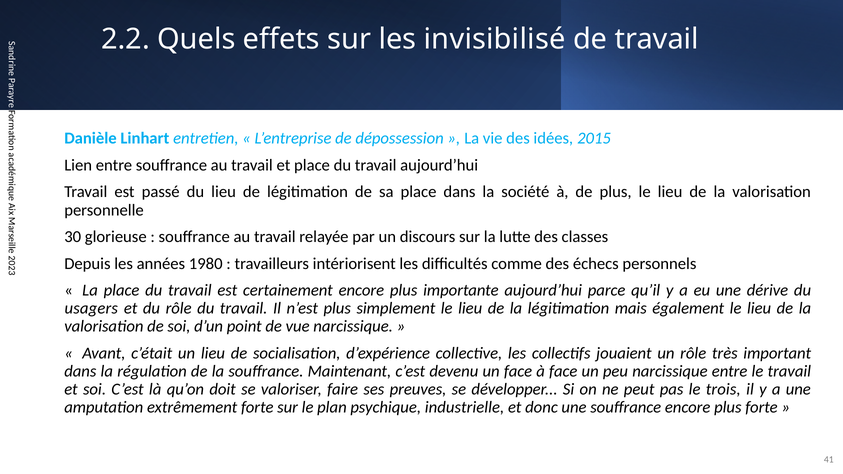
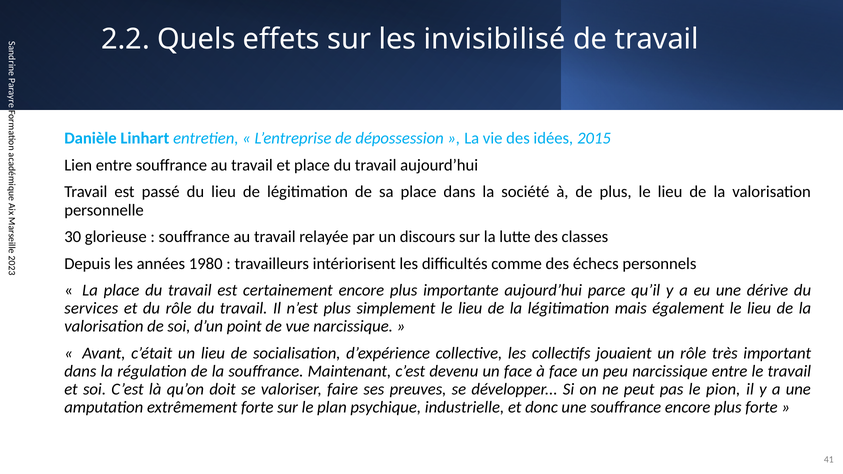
usagers: usagers -> services (91, 309)
trois: trois -> pion (723, 389)
